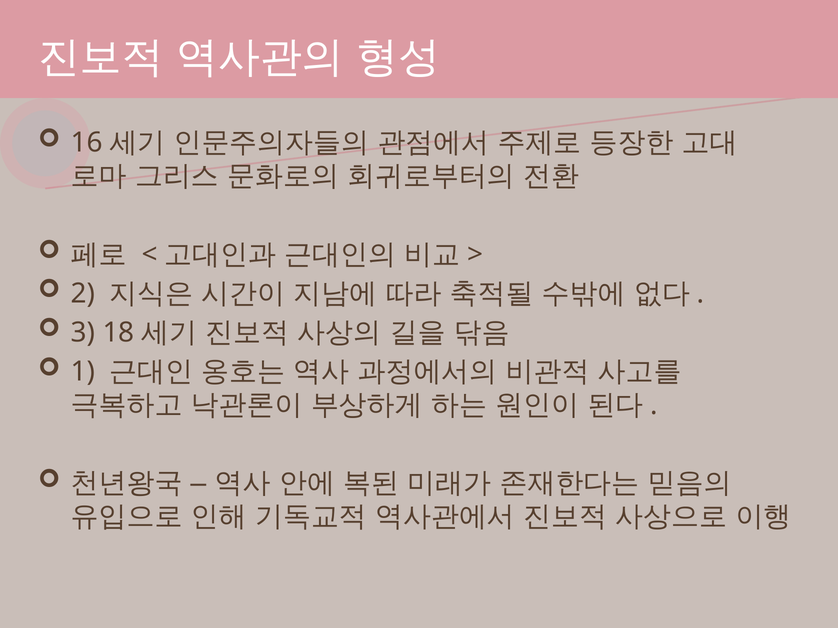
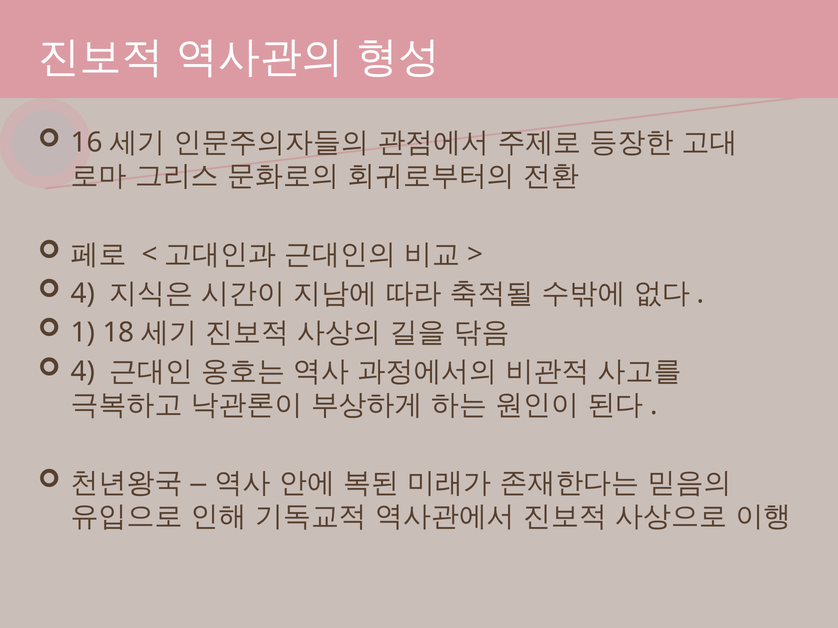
2: 2 -> 4 (83, 294)
3: 3 -> 1 (83, 333)
1: 1 -> 4 (83, 372)
